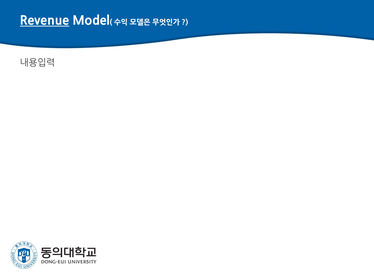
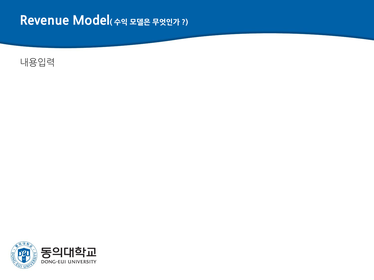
Revenue underline: present -> none (45, 21)
